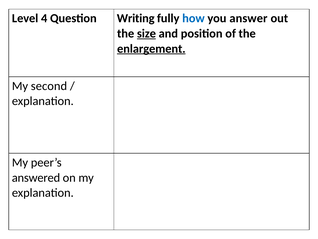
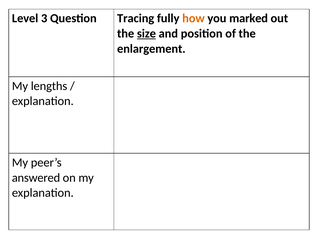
4: 4 -> 3 (44, 18)
Writing: Writing -> Tracing (136, 18)
how colour: blue -> orange (193, 18)
answer: answer -> marked (249, 18)
enlargement underline: present -> none (151, 49)
second: second -> lengths (49, 86)
